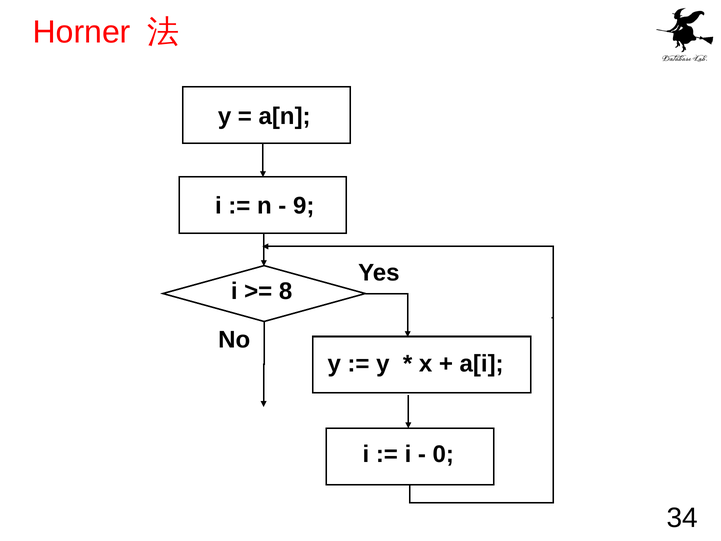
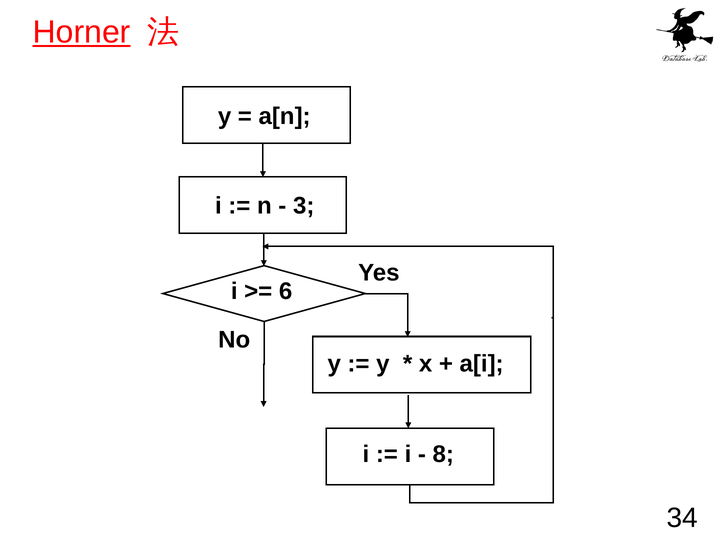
Horner underline: none -> present (82, 32)
9: 9 -> 3 (304, 206)
8: 8 -> 6 (286, 291)
0: 0 -> 8 (443, 454)
